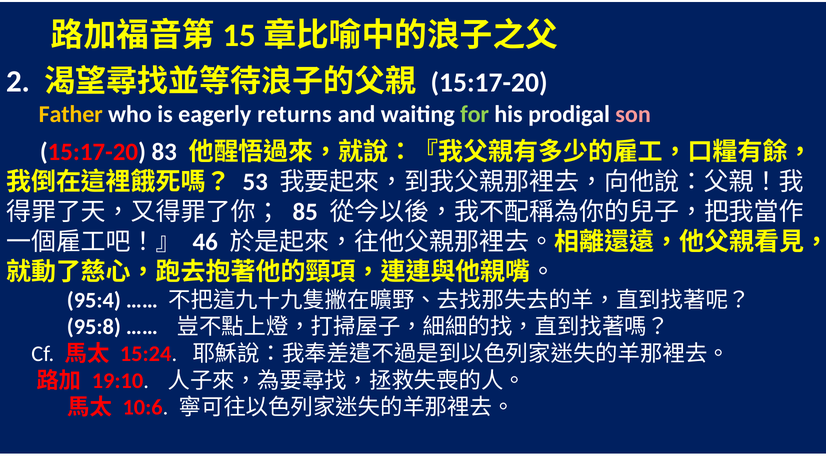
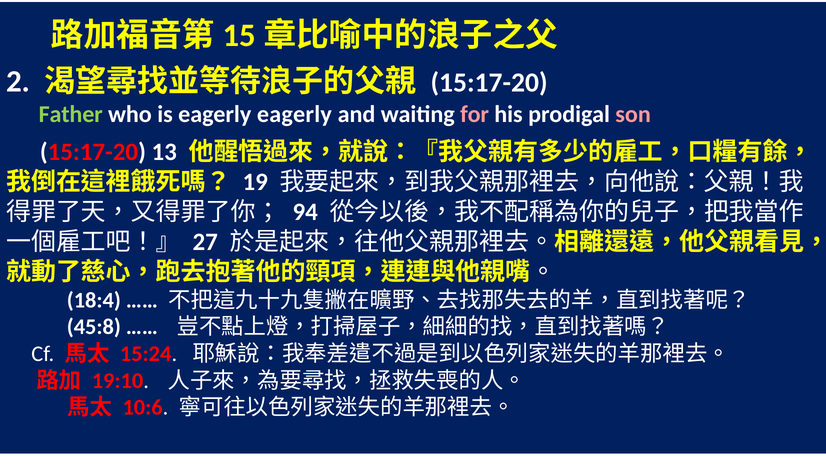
Father colour: yellow -> light green (71, 114)
eagerly returns: returns -> eagerly (294, 114)
for colour: light green -> pink (475, 114)
83: 83 -> 13 (164, 152)
53: 53 -> 19 (255, 182)
85: 85 -> 94 (305, 212)
46: 46 -> 27 (205, 242)
95:4: 95:4 -> 18:4 (94, 300)
95:8: 95:8 -> 45:8 (94, 327)
